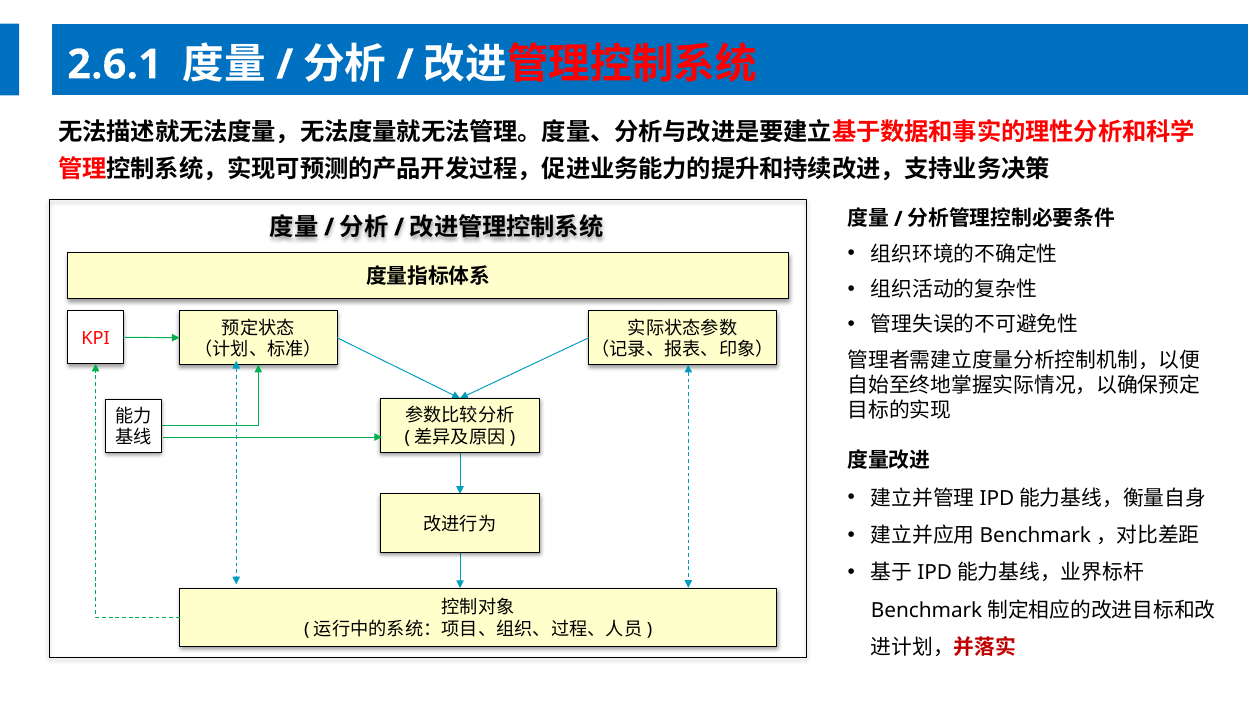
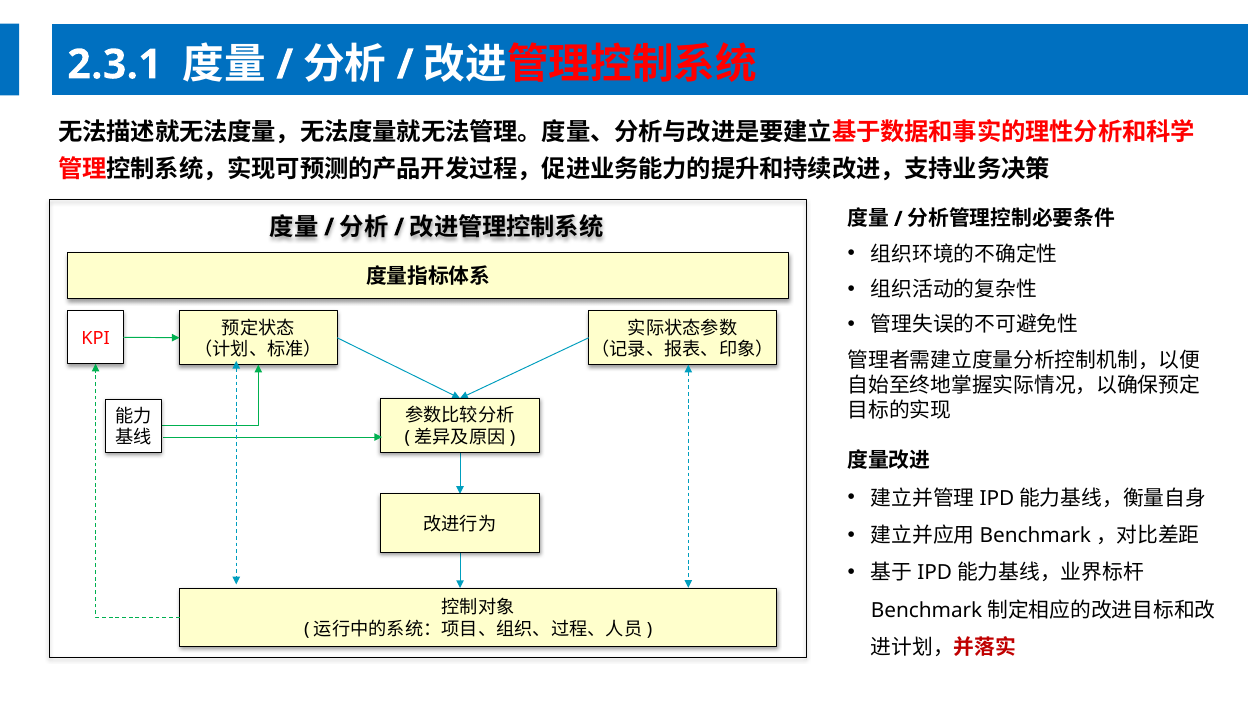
2.6.1: 2.6.1 -> 2.3.1 (115, 65)
